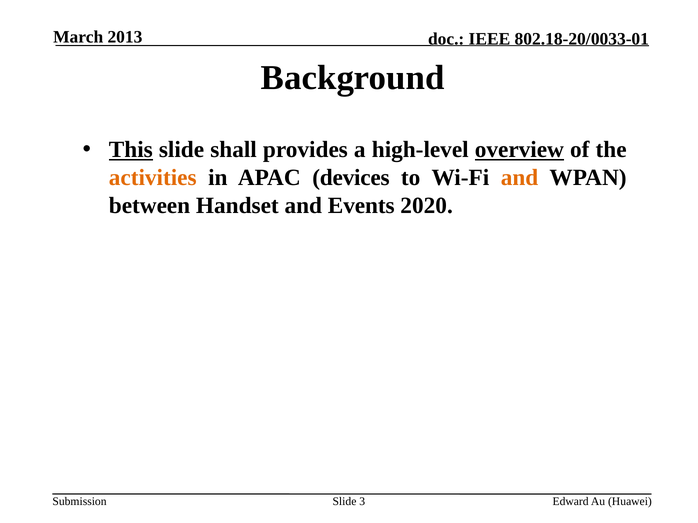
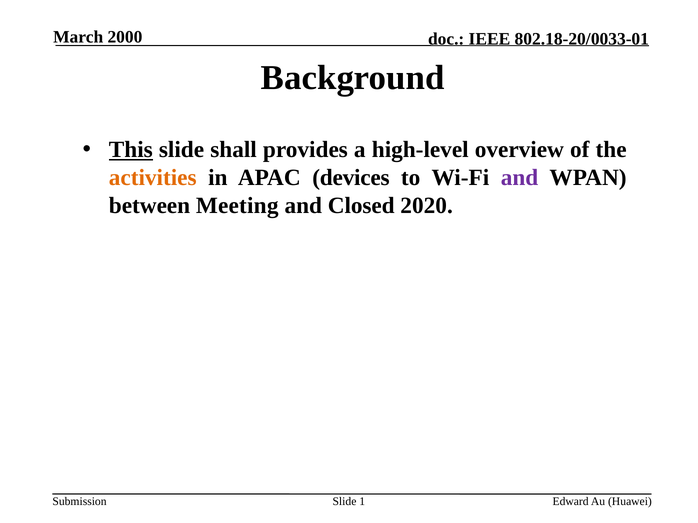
2013: 2013 -> 2000 (125, 37)
overview underline: present -> none (519, 150)
and colour: orange -> purple (520, 178)
Handset: Handset -> Meeting (237, 206)
Events: Events -> Closed (361, 206)
3: 3 -> 1 (362, 502)
